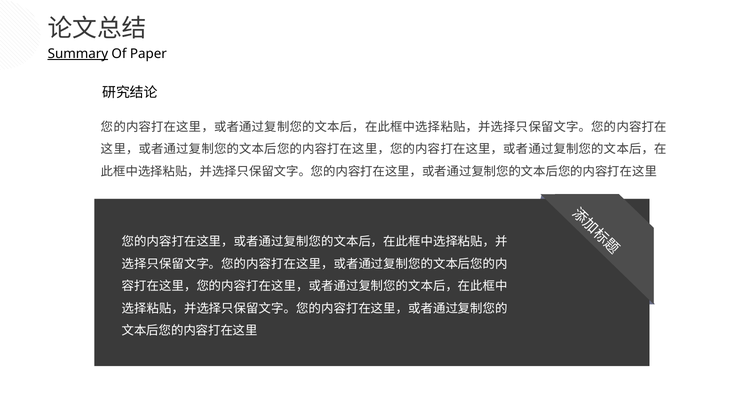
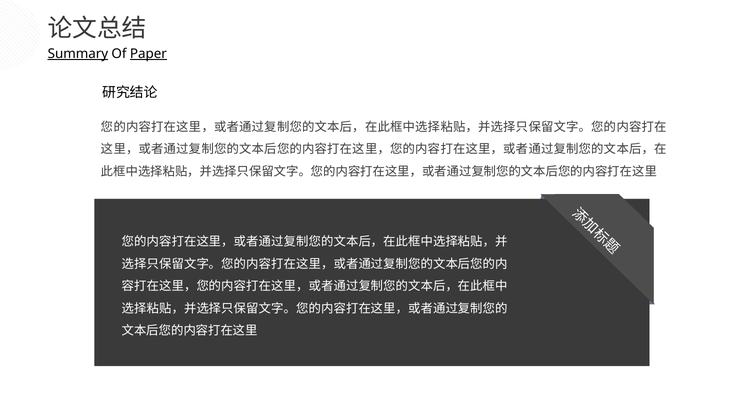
Paper underline: none -> present (148, 54)
